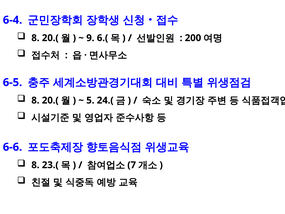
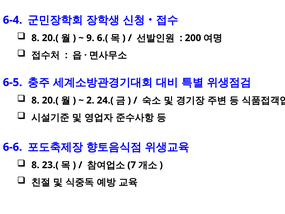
5: 5 -> 2 (90, 100)
